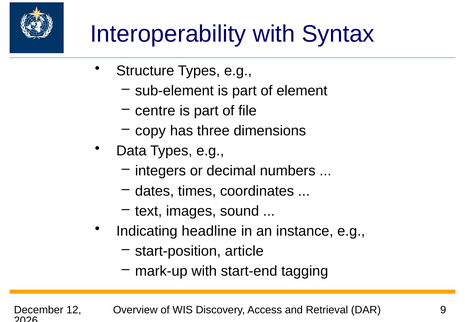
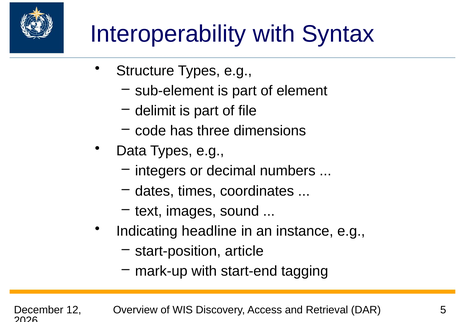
centre: centre -> delimit (155, 111)
copy: copy -> code (151, 131)
9: 9 -> 5 (443, 310)
